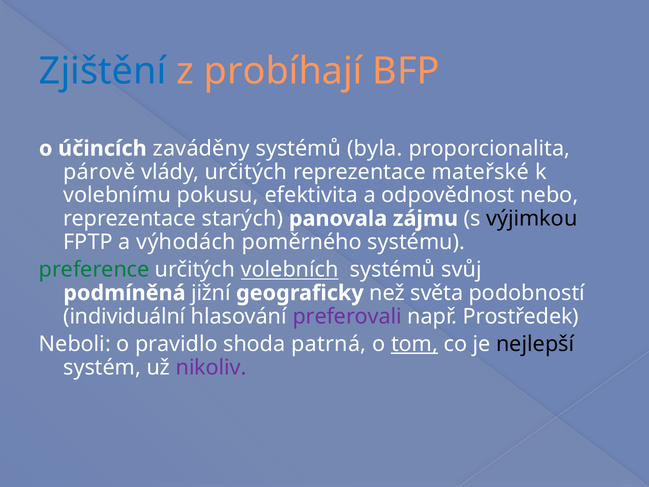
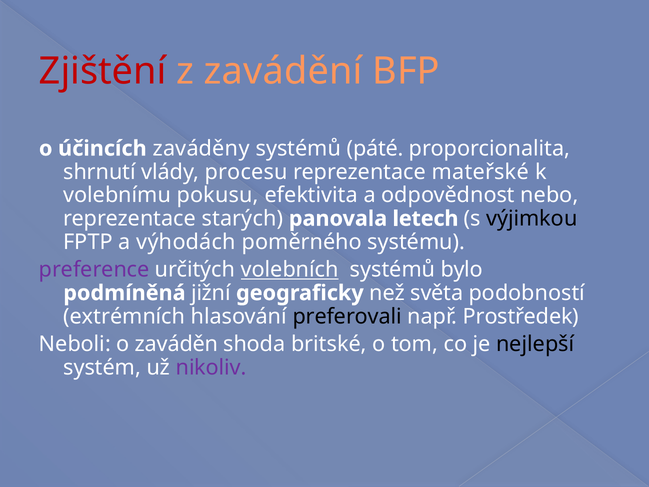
Zjištění colour: blue -> red (103, 71)
probíhají: probíhají -> zavádění (283, 71)
byla: byla -> páté (375, 148)
párově: párově -> shrnutí (99, 172)
vlády určitých: určitých -> procesu (246, 172)
zájmu: zájmu -> letech (426, 219)
preference colour: green -> purple (94, 270)
svůj: svůj -> bylo (462, 270)
individuální: individuální -> extrémních (124, 316)
preferovali colour: purple -> black (347, 316)
pravidlo: pravidlo -> zaváděn (176, 344)
patrná: patrná -> britské (329, 344)
tom underline: present -> none (415, 344)
